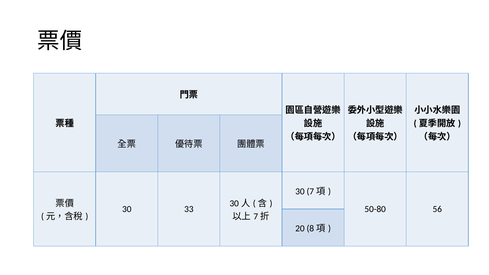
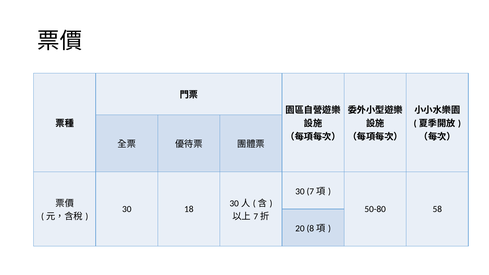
33: 33 -> 18 (189, 209)
56: 56 -> 58 (437, 209)
